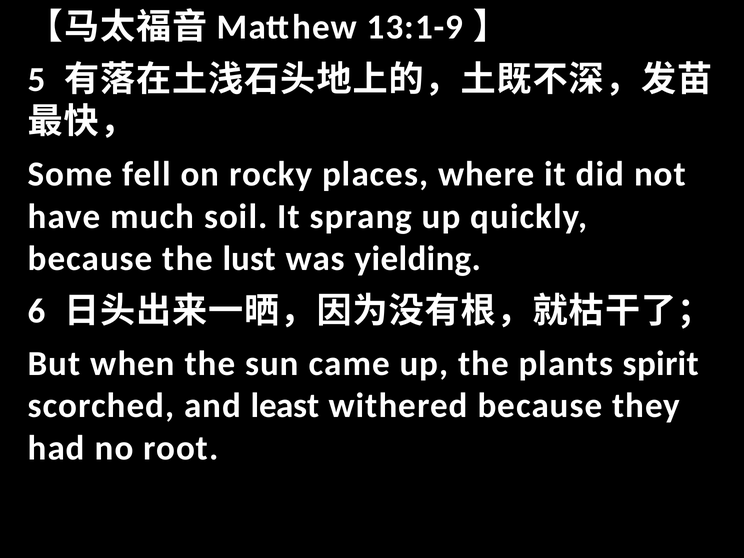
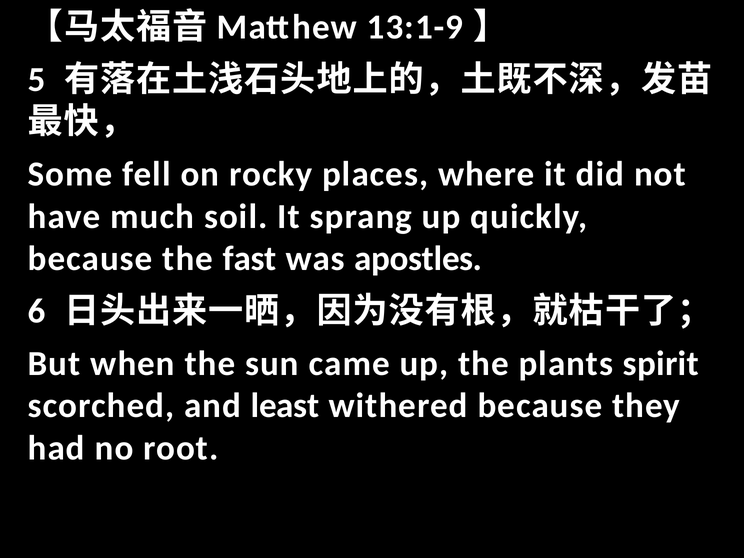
lust: lust -> fast (250, 259)
yielding: yielding -> apostles (418, 259)
